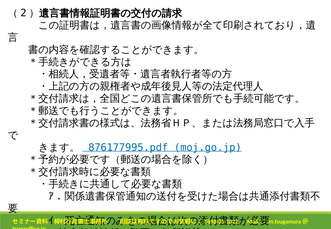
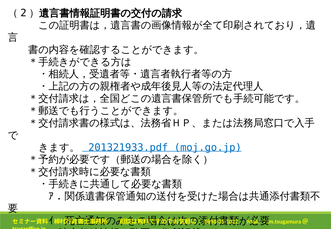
876177995.pdf: 876177995.pdf -> 201321933.pdf (128, 148)
